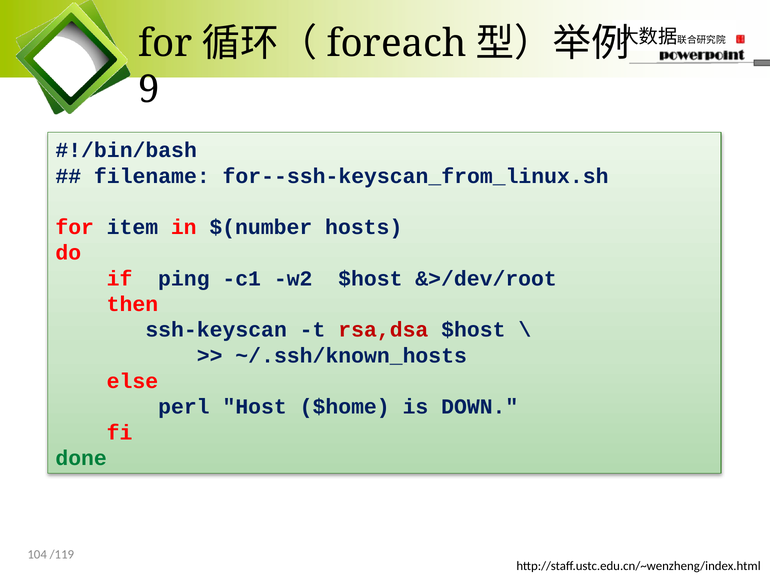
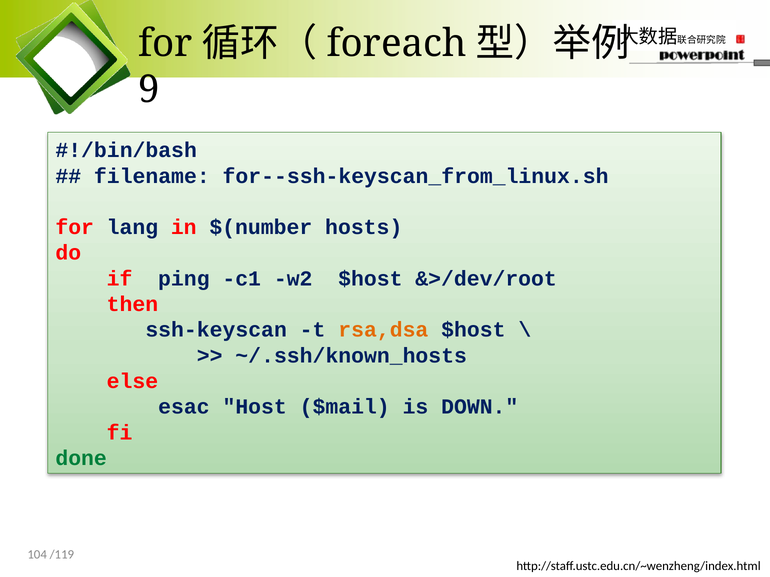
item: item -> lang (132, 227)
rsa,dsa colour: red -> orange (383, 330)
perl: perl -> esac (184, 407)
$home: $home -> $mail (345, 407)
